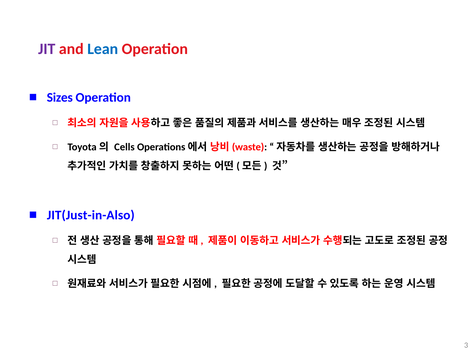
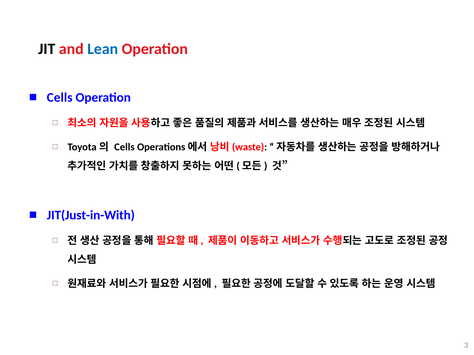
JIT colour: purple -> black (47, 49)
Sizes: Sizes -> Cells (60, 98)
JIT(Just-in-Also: JIT(Just-in-Also -> JIT(Just-in-With (91, 215)
